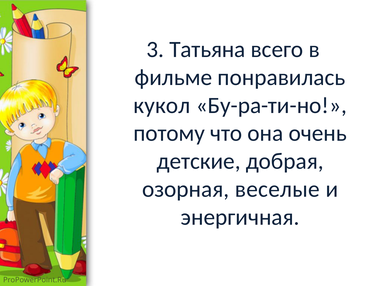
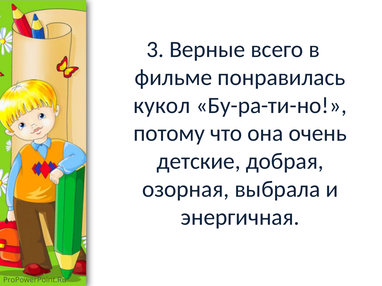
Татьяна: Татьяна -> Верные (207, 49)
веселые: веселые -> выбрала (277, 190)
